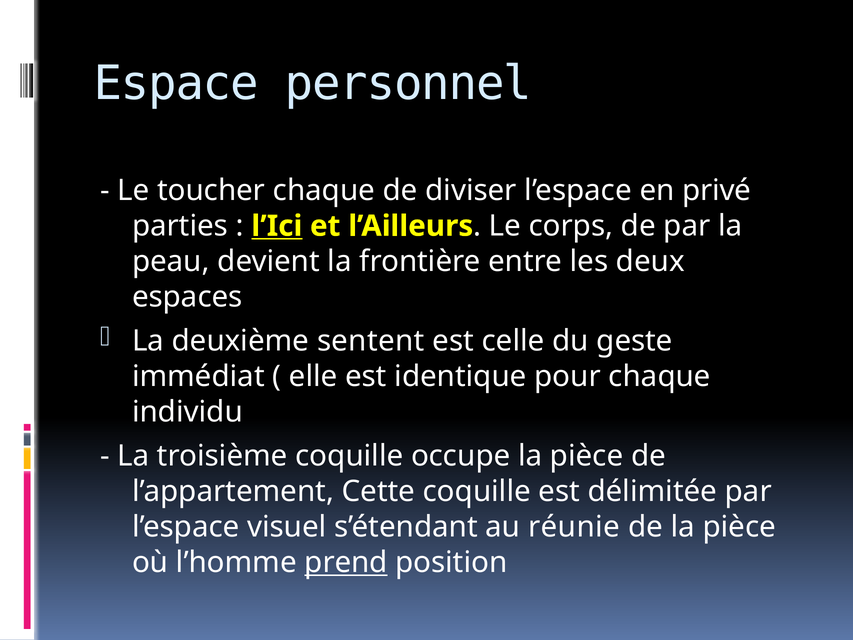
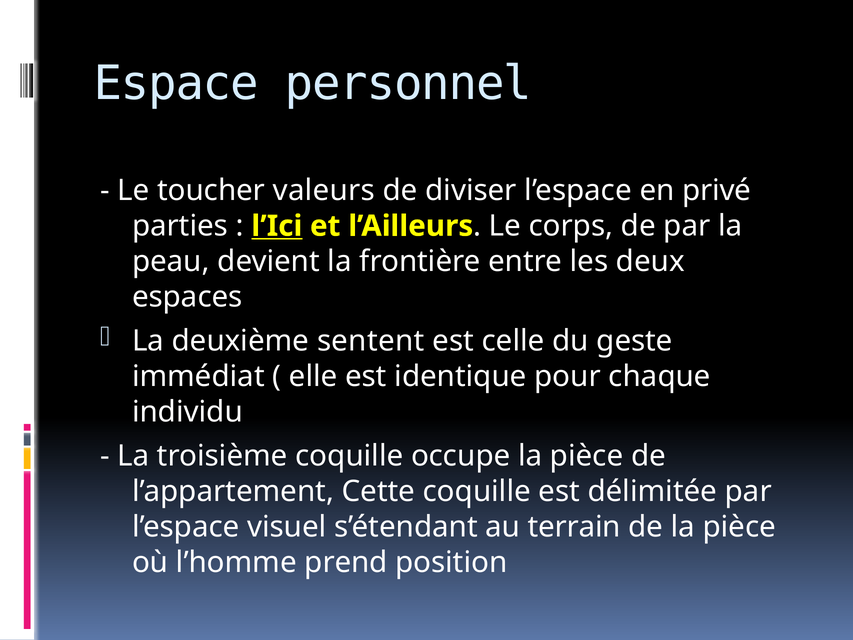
toucher chaque: chaque -> valeurs (324, 190)
réunie: réunie -> terrain (574, 527)
prend underline: present -> none (346, 562)
